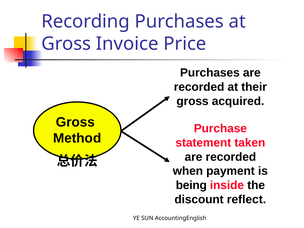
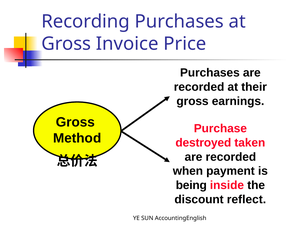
acquired: acquired -> earnings (238, 101)
statement: statement -> destroyed (203, 143)
